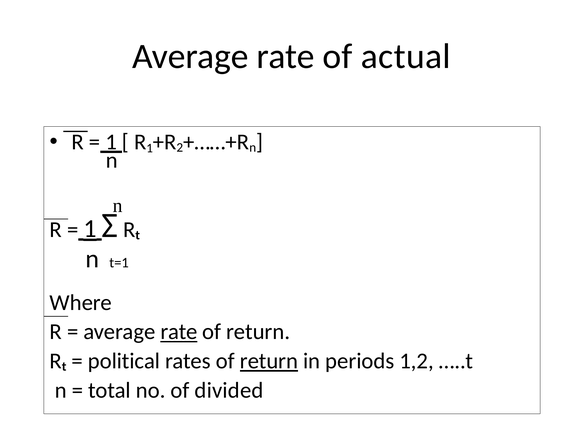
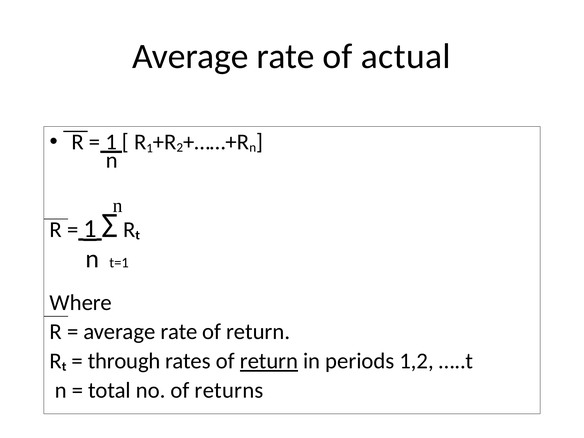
rate underline: present -> none (179, 332)
political: political -> through (124, 361)
divided: divided -> returns (229, 390)
